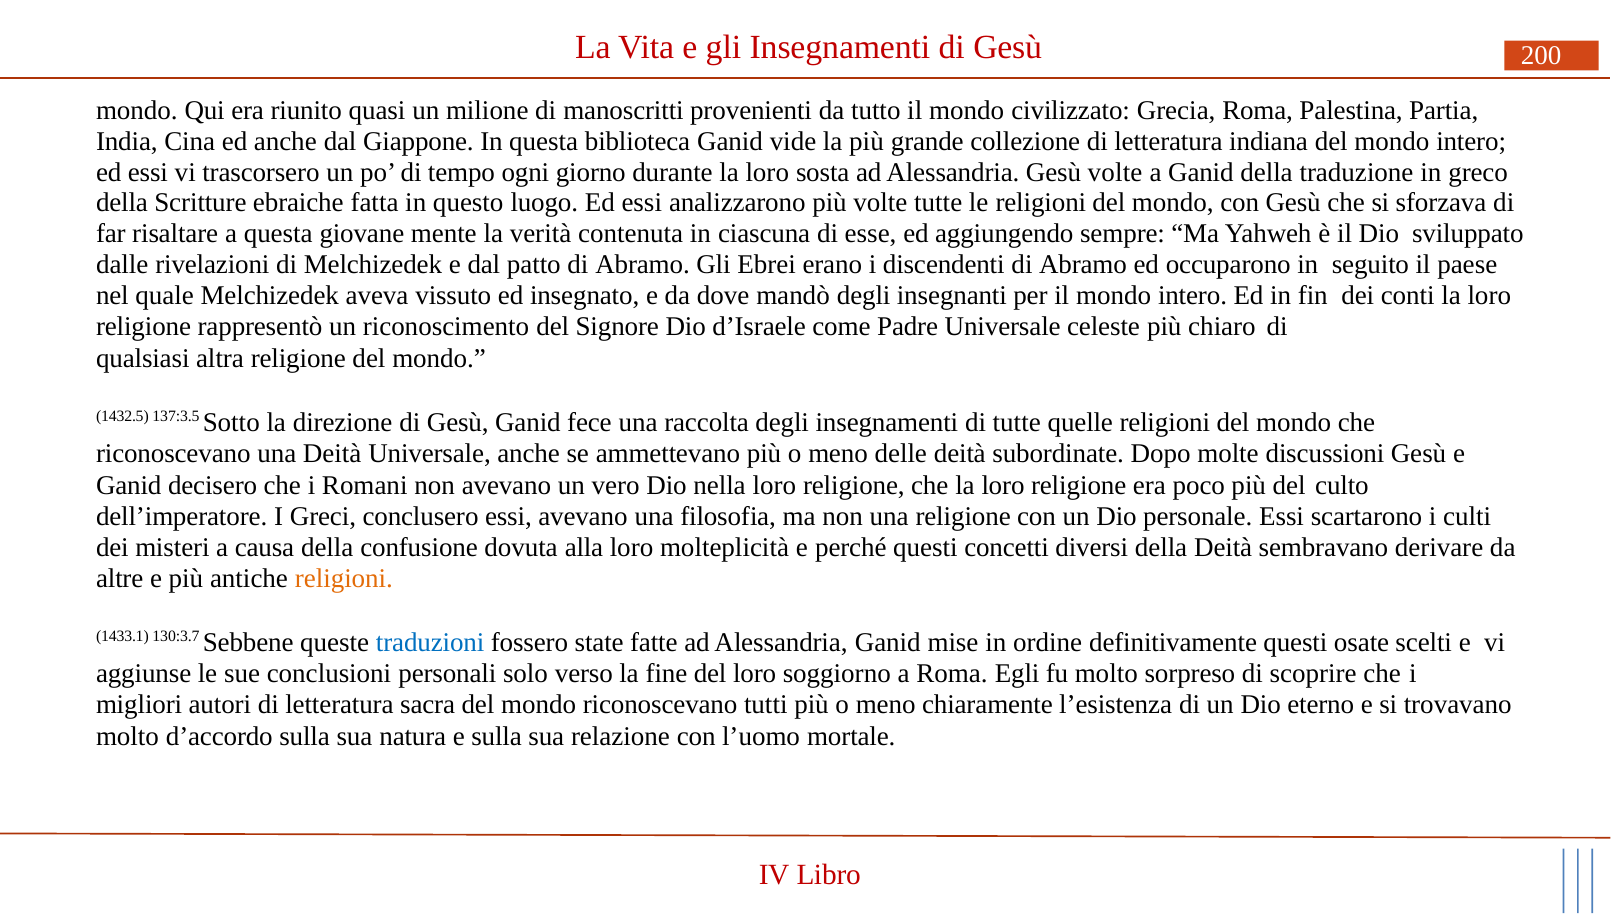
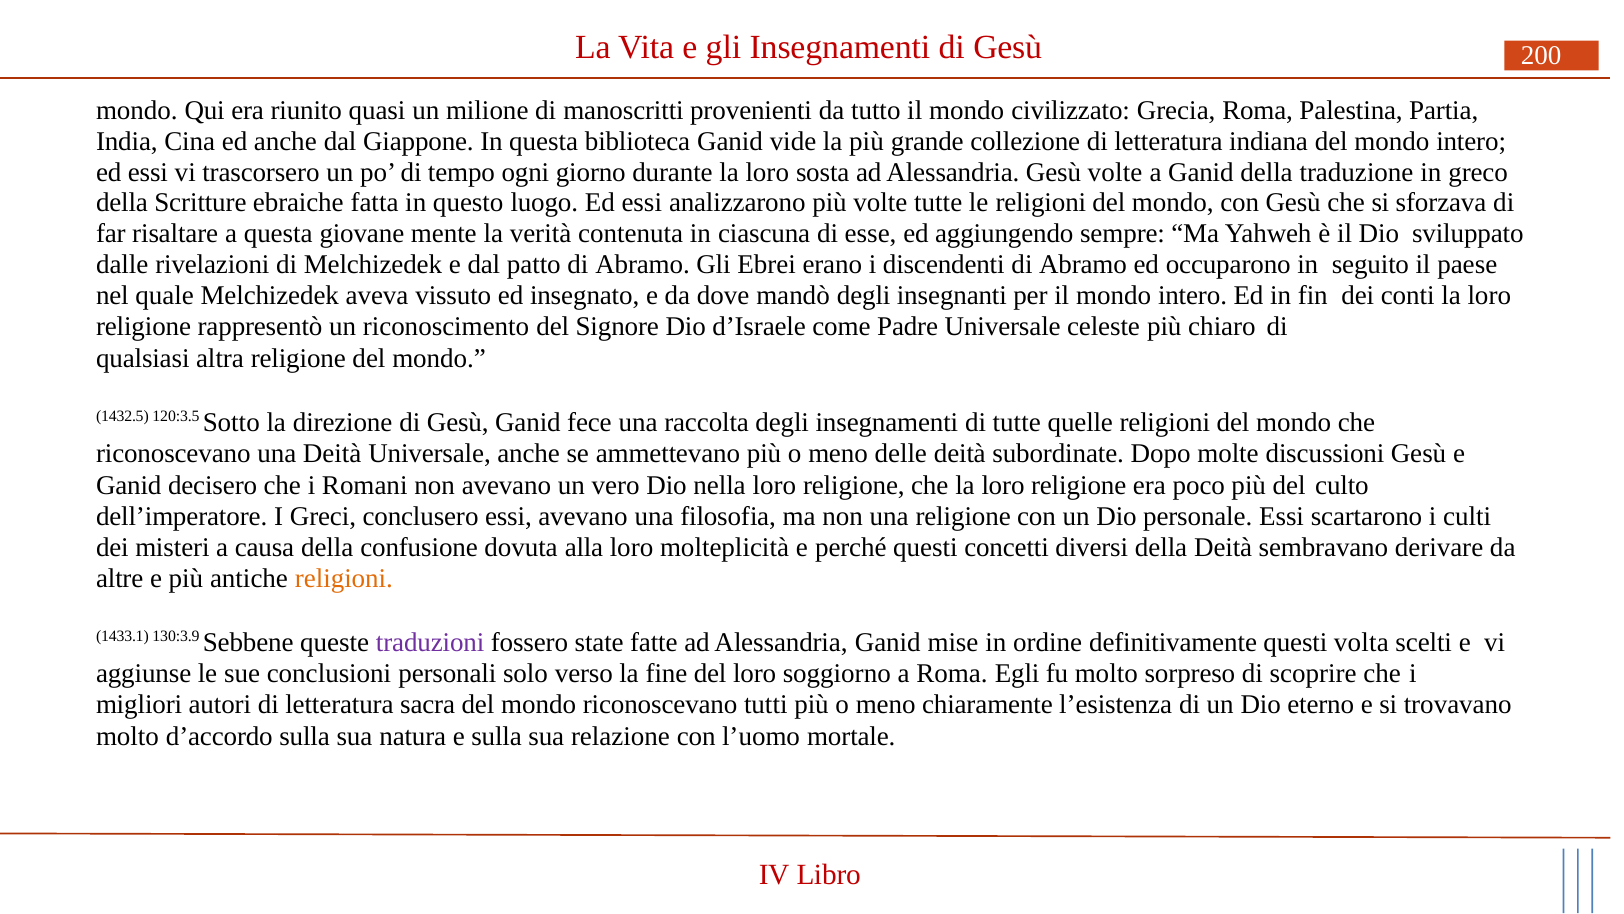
137:3.5: 137:3.5 -> 120:3.5 (176, 417)
130:3.7: 130:3.7 -> 130:3.9 (176, 636)
traduzioni colour: blue -> purple (430, 643)
osate: osate -> volta (1361, 643)
